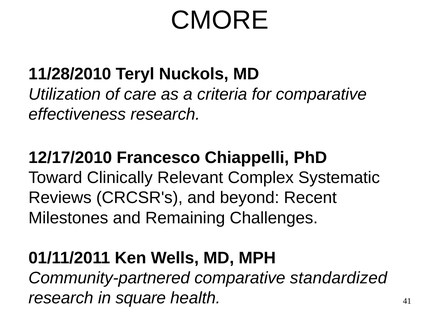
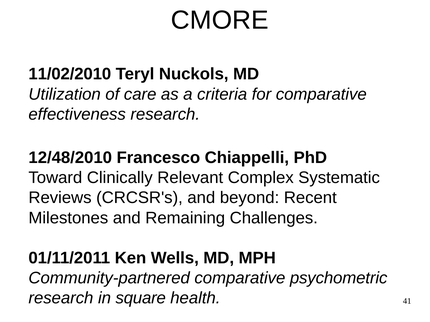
11/28/2010: 11/28/2010 -> 11/02/2010 (70, 74)
12/17/2010: 12/17/2010 -> 12/48/2010 (70, 158)
standardized: standardized -> psychometric (339, 278)
